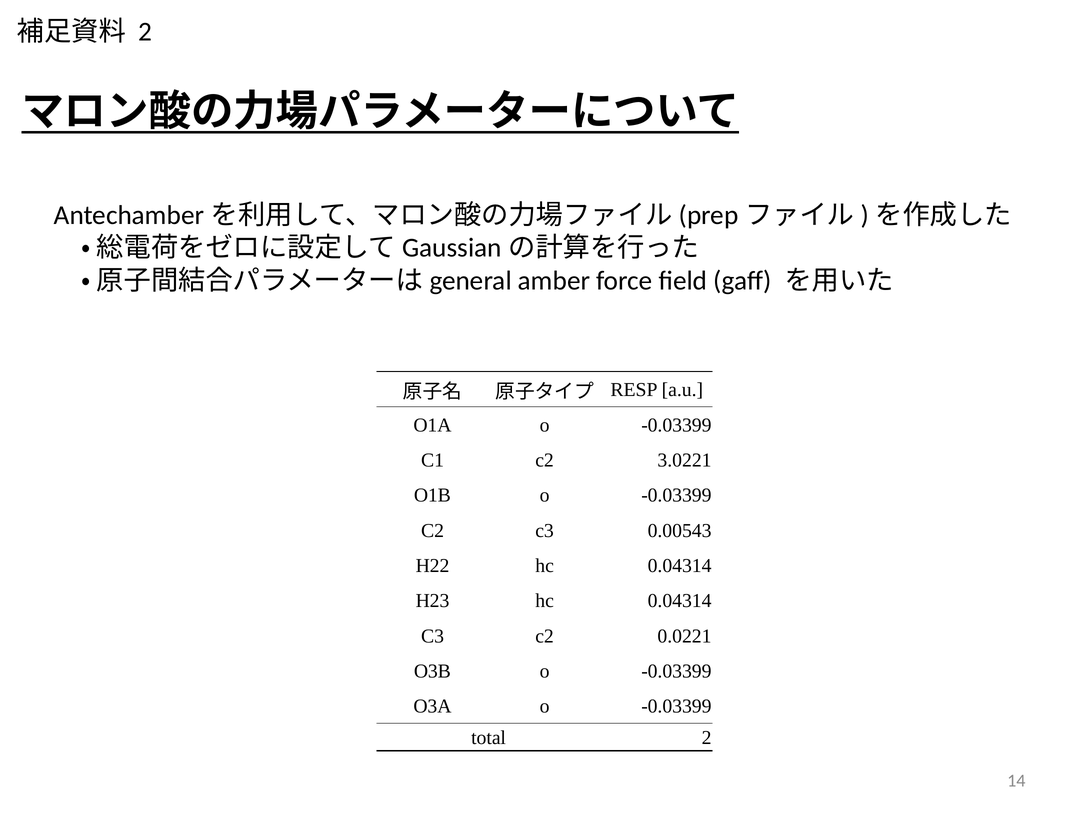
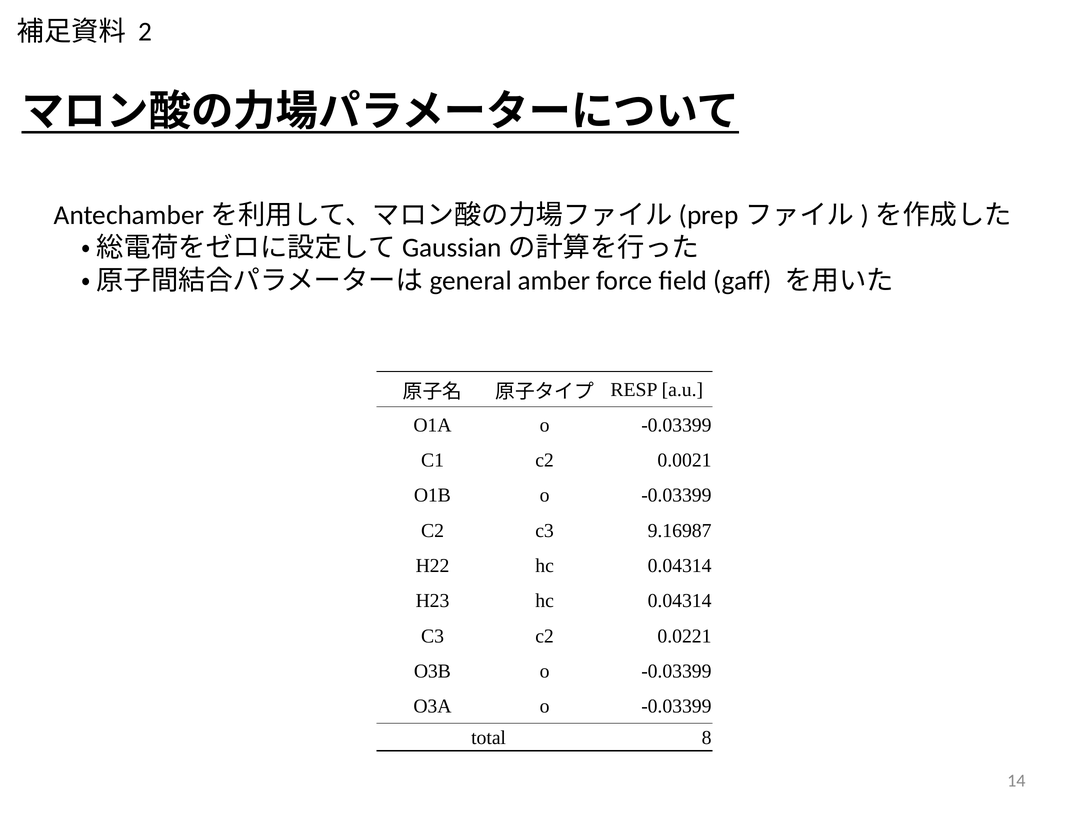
3.0221: 3.0221 -> 0.0021 (685, 460)
0.00543: 0.00543 -> 9.16987 (680, 531)
total 2: 2 -> 8 (707, 738)
